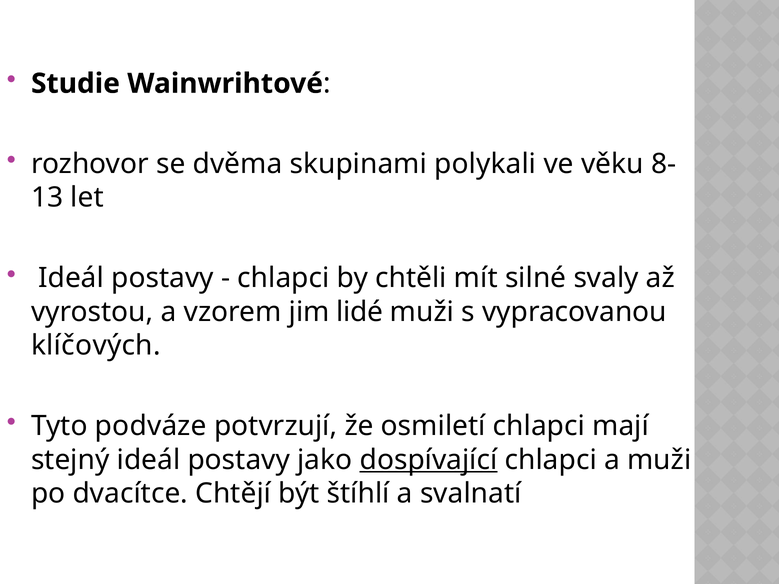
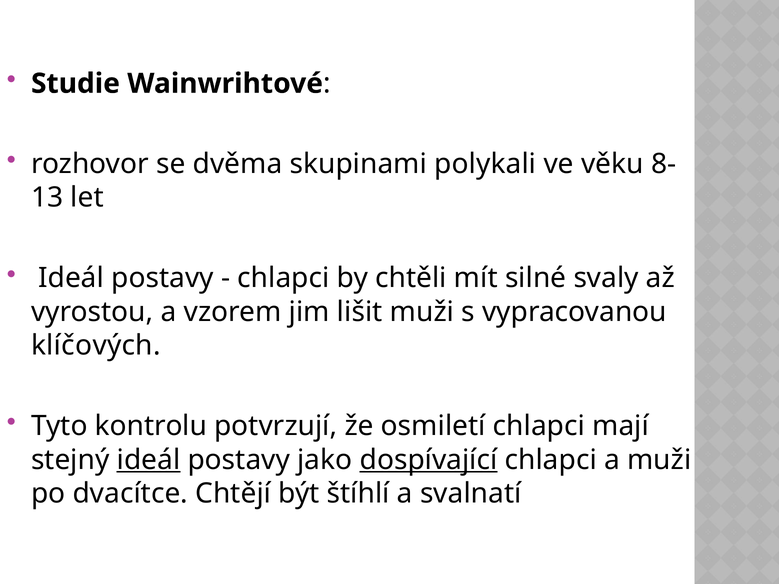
lidé: lidé -> lišit (360, 312)
podváze: podváze -> kontrolu (151, 426)
ideál underline: none -> present (149, 460)
